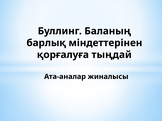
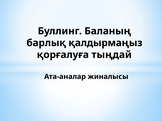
міндеттерінен: міндеттерінен -> қалдырмаңыз (105, 43)
